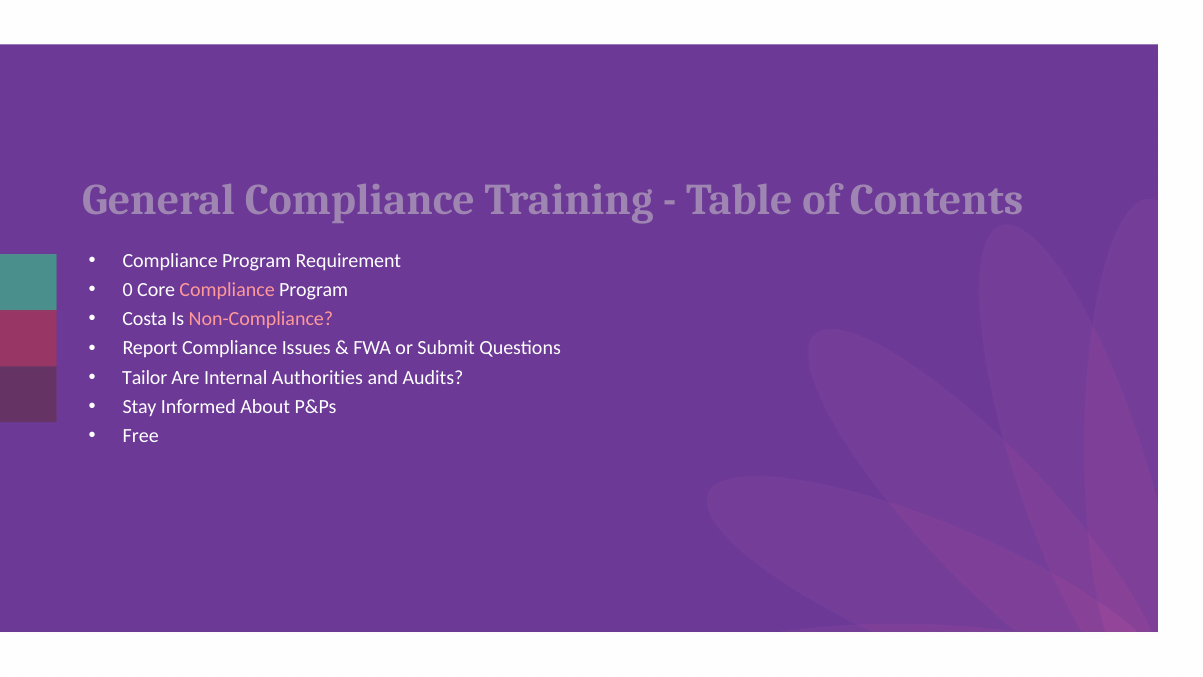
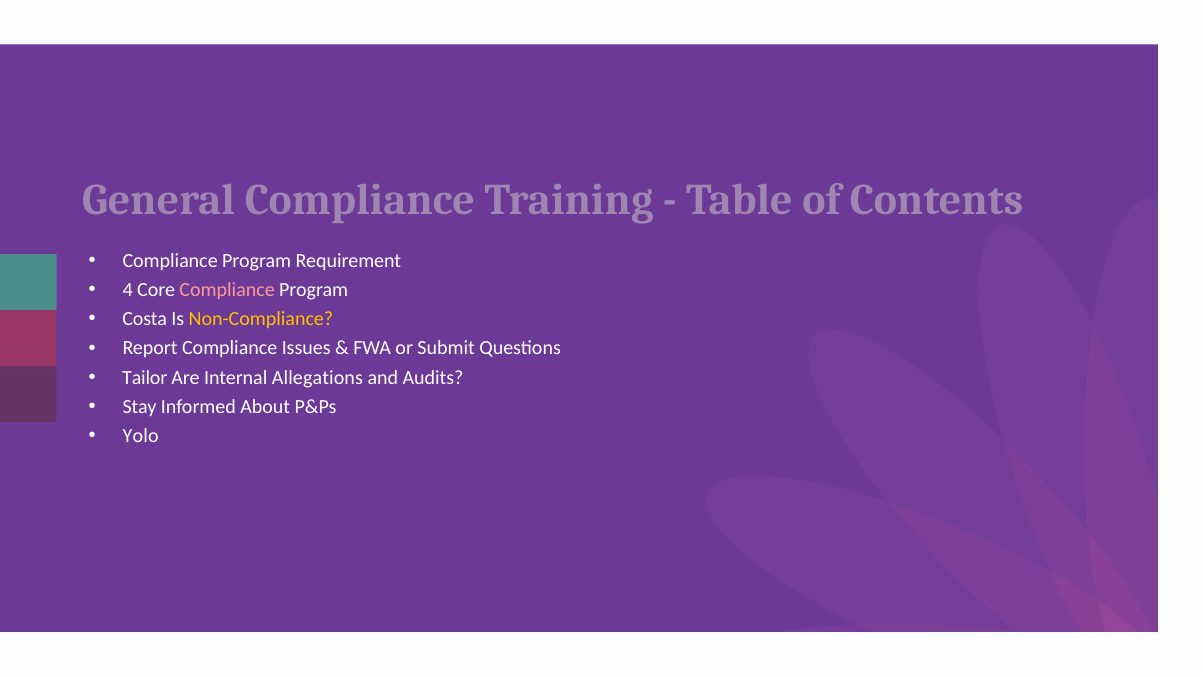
0: 0 -> 4 (128, 290)
Non-Compliance colour: pink -> yellow (261, 319)
Authorities: Authorities -> Allegations (317, 377)
Free: Free -> Yolo (141, 436)
